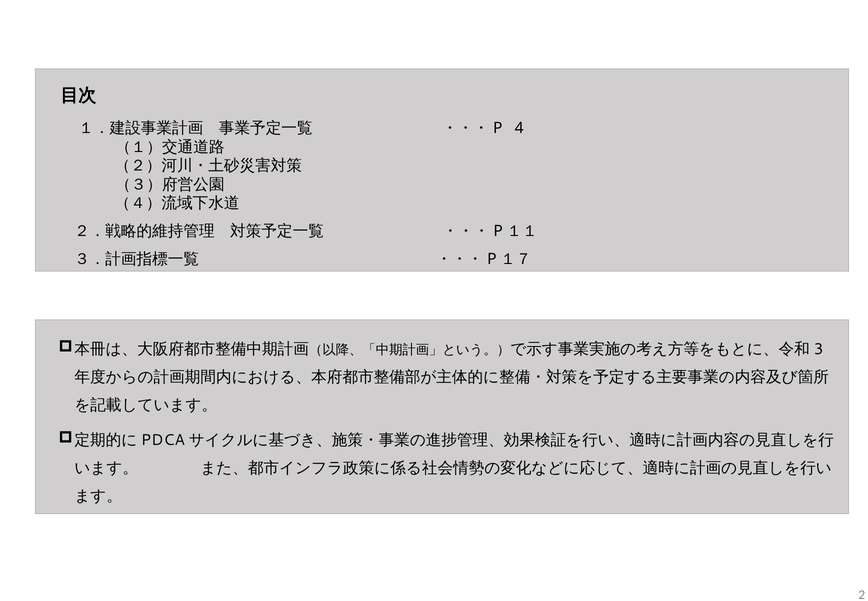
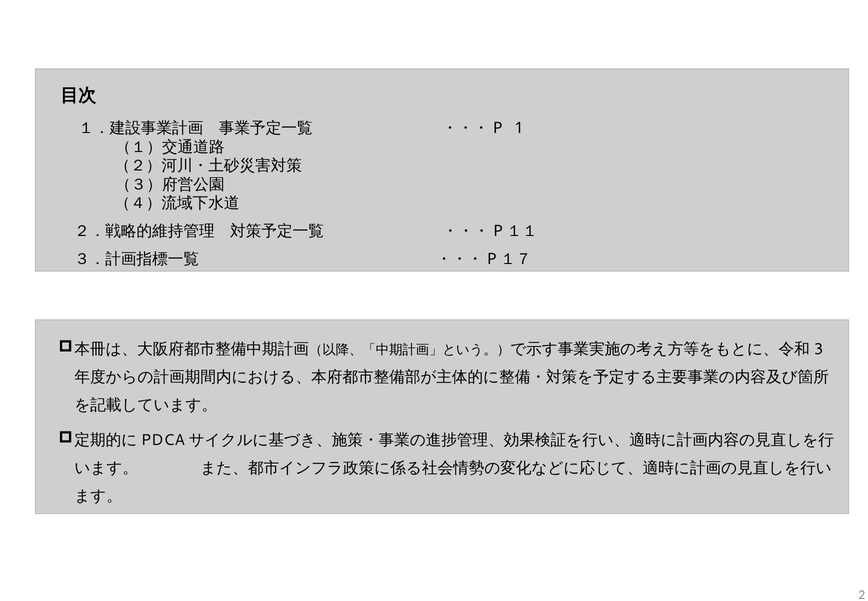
4: 4 -> 1 (519, 128)
